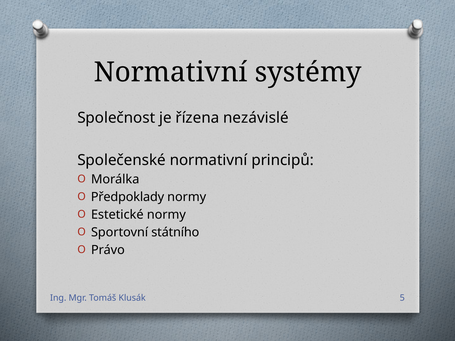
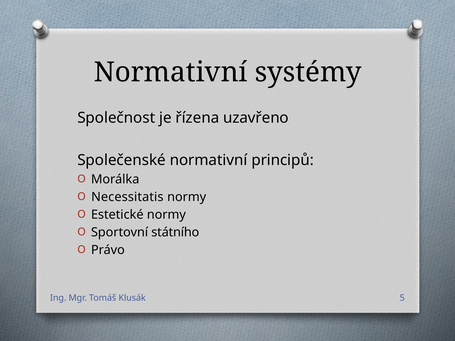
nezávislé: nezávislé -> uzavřeno (256, 118)
Předpoklady: Předpoklady -> Necessitatis (127, 197)
